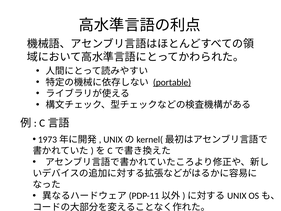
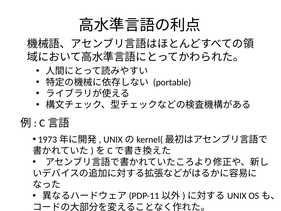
portable underline: present -> none (172, 82)
